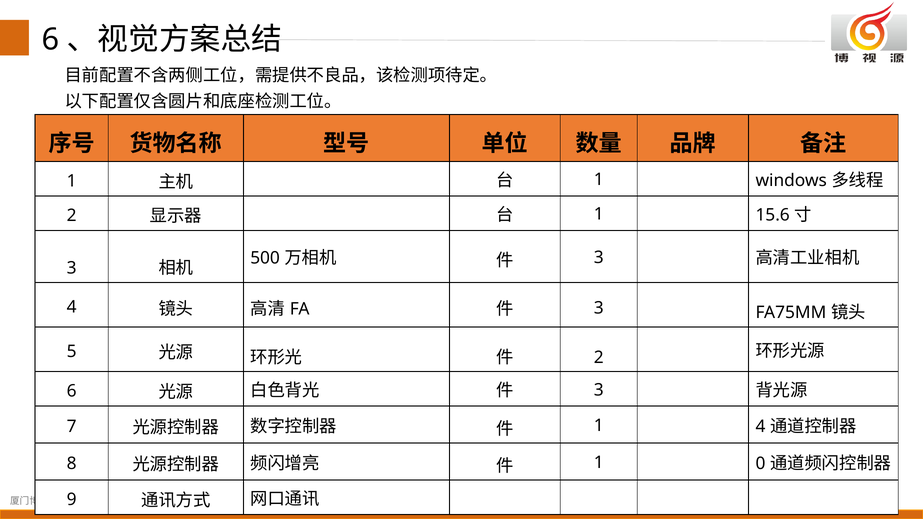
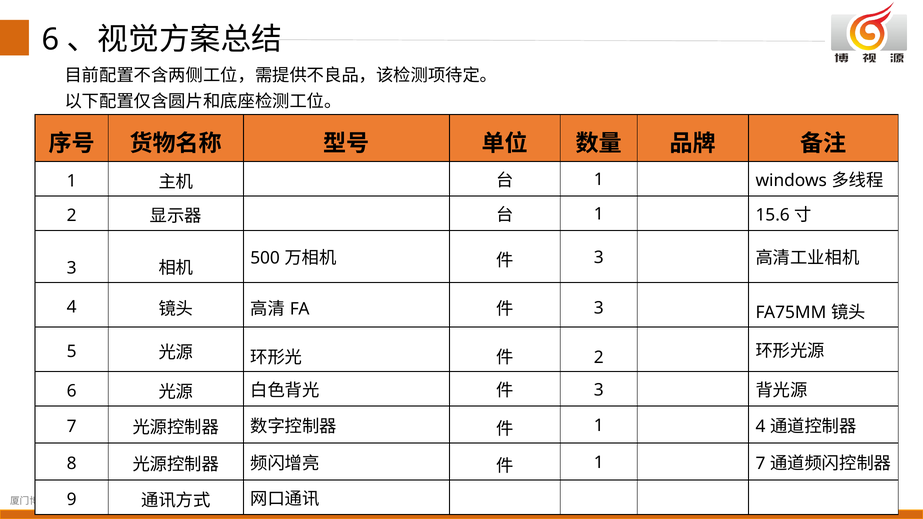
1 0: 0 -> 7 (761, 463)
